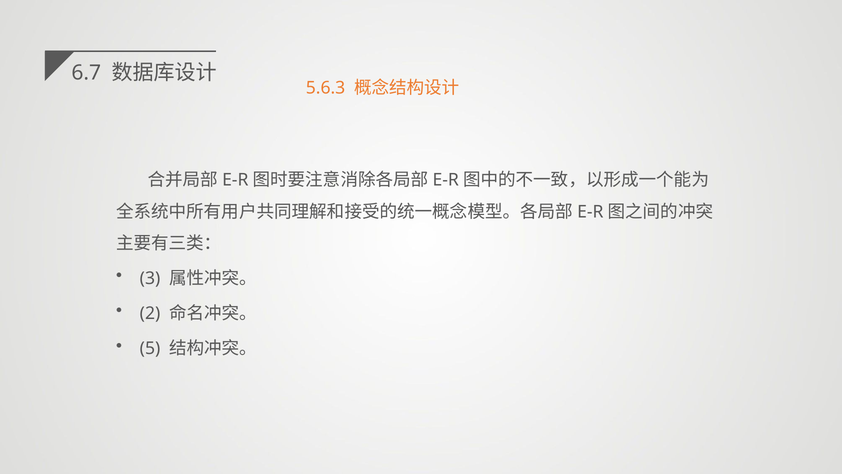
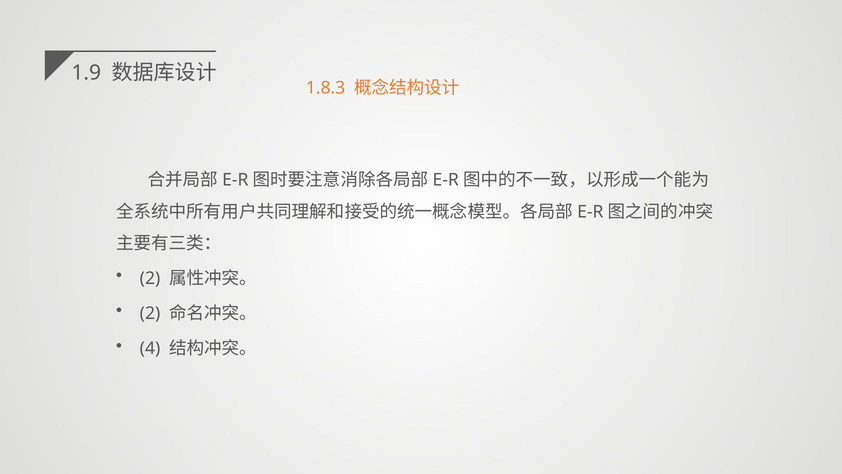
6.7: 6.7 -> 1.9 (86, 73)
5.6.3: 5.6.3 -> 1.8.3 (326, 88)
3: 3 -> 2 (150, 278)
5: 5 -> 4 (150, 348)
